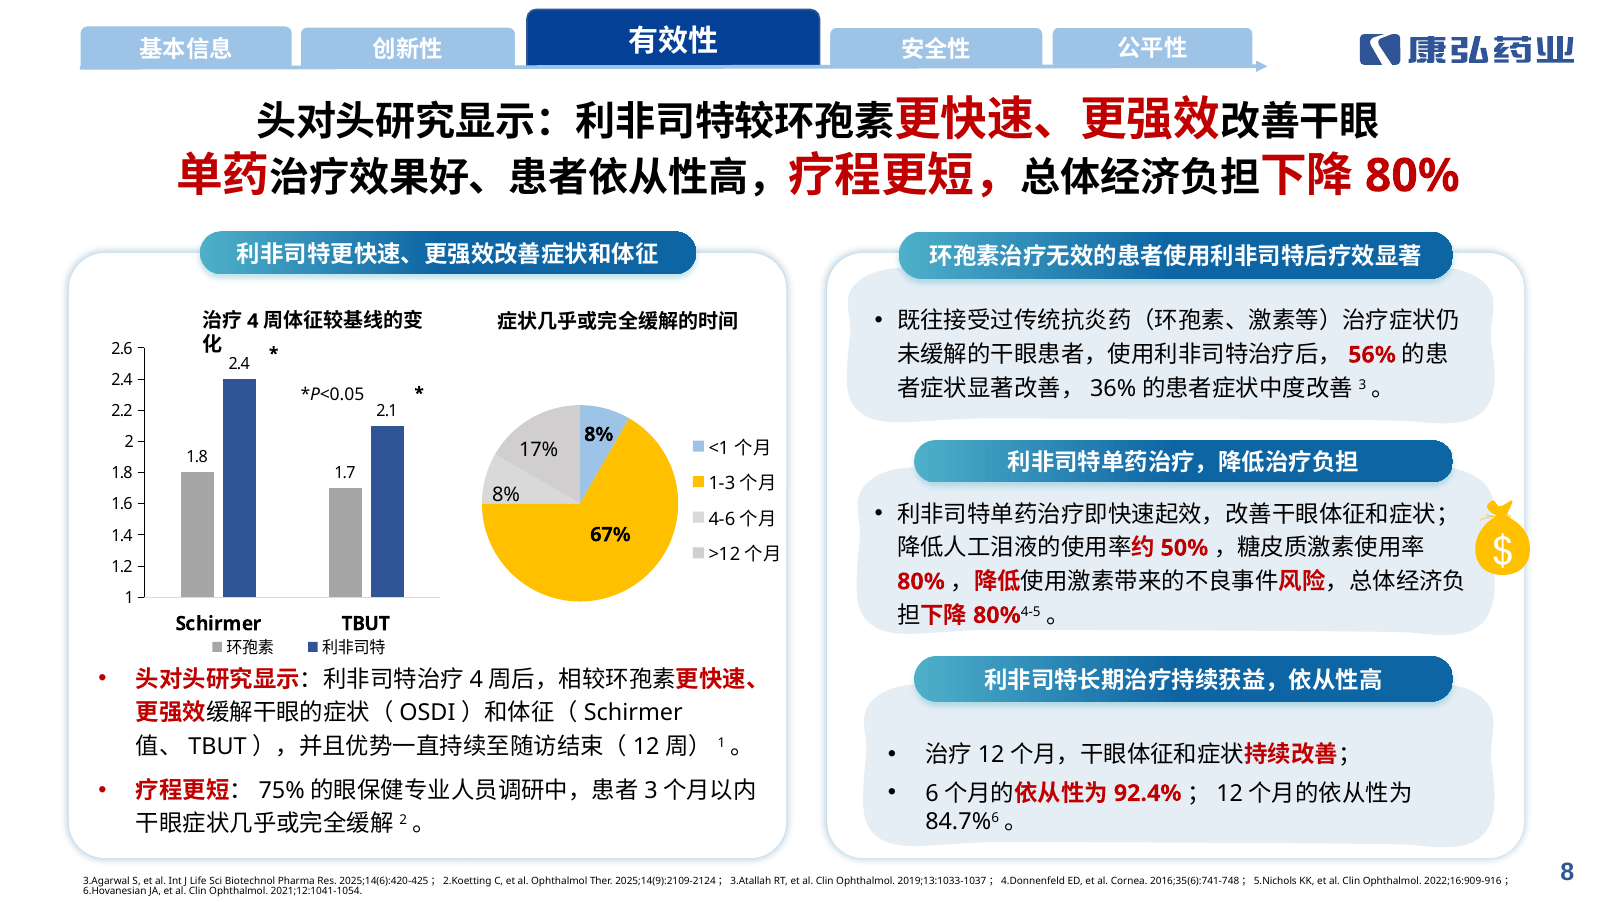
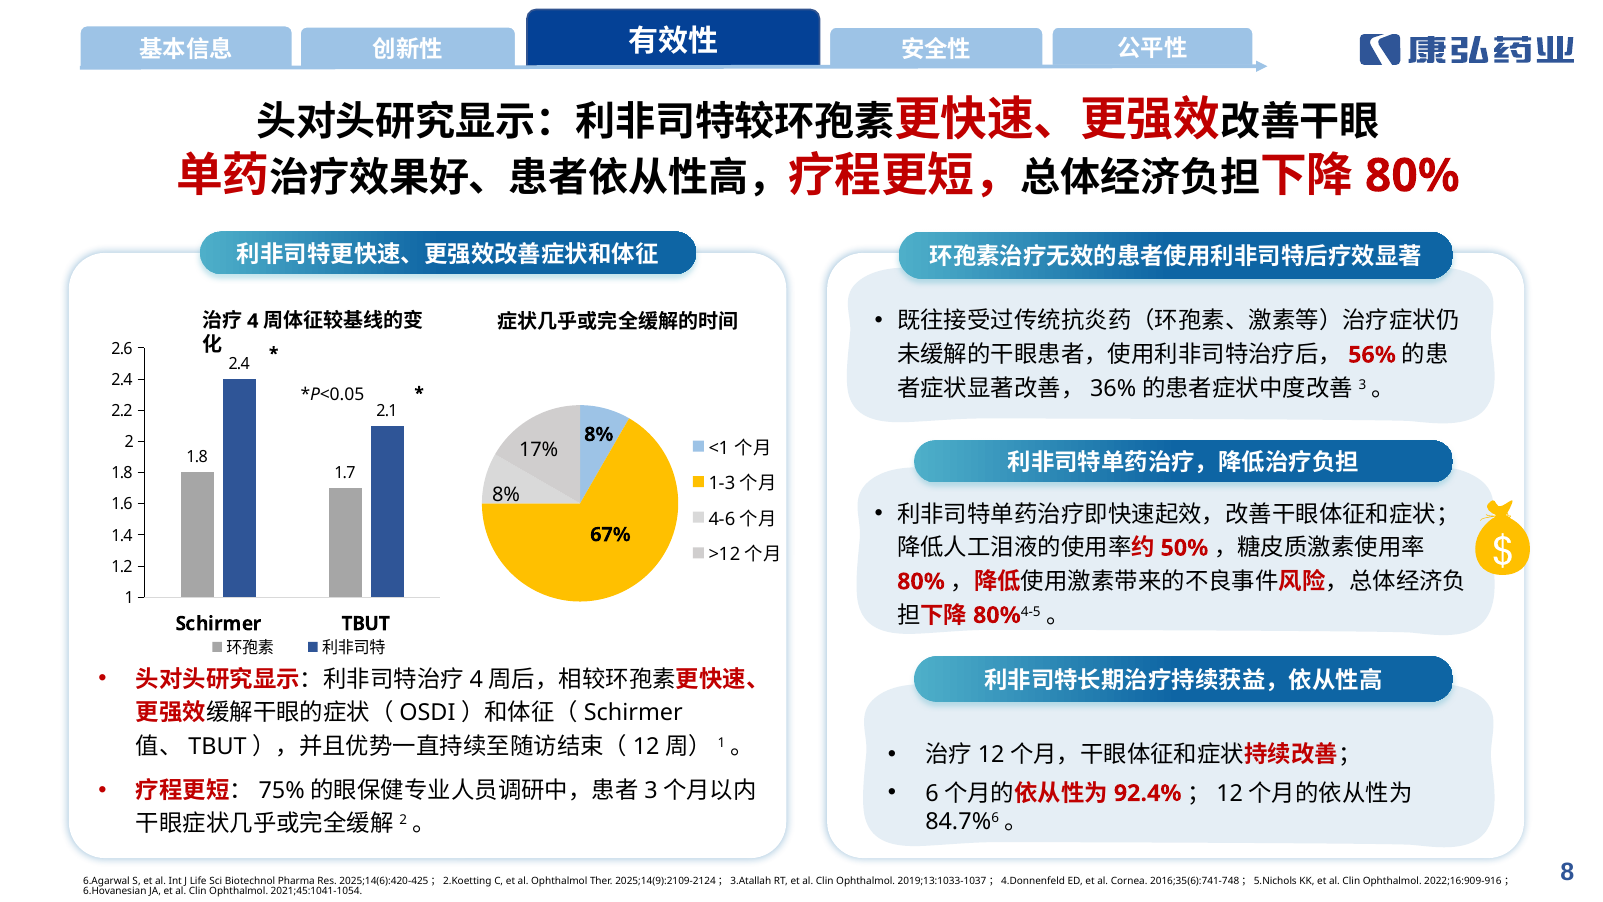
3.Agarwal: 3.Agarwal -> 6.Agarwal (106, 880)
2021;12:1041-1054: 2021;12:1041-1054 -> 2021;45:1041-1054 (316, 891)
